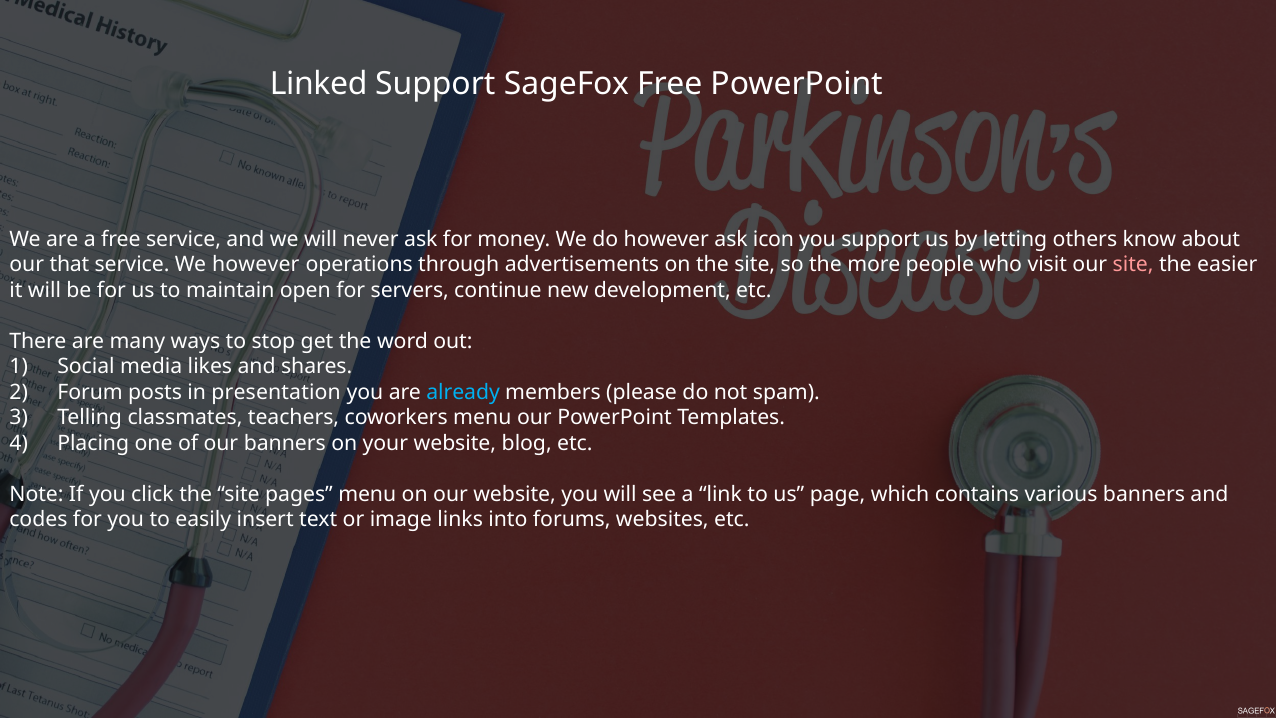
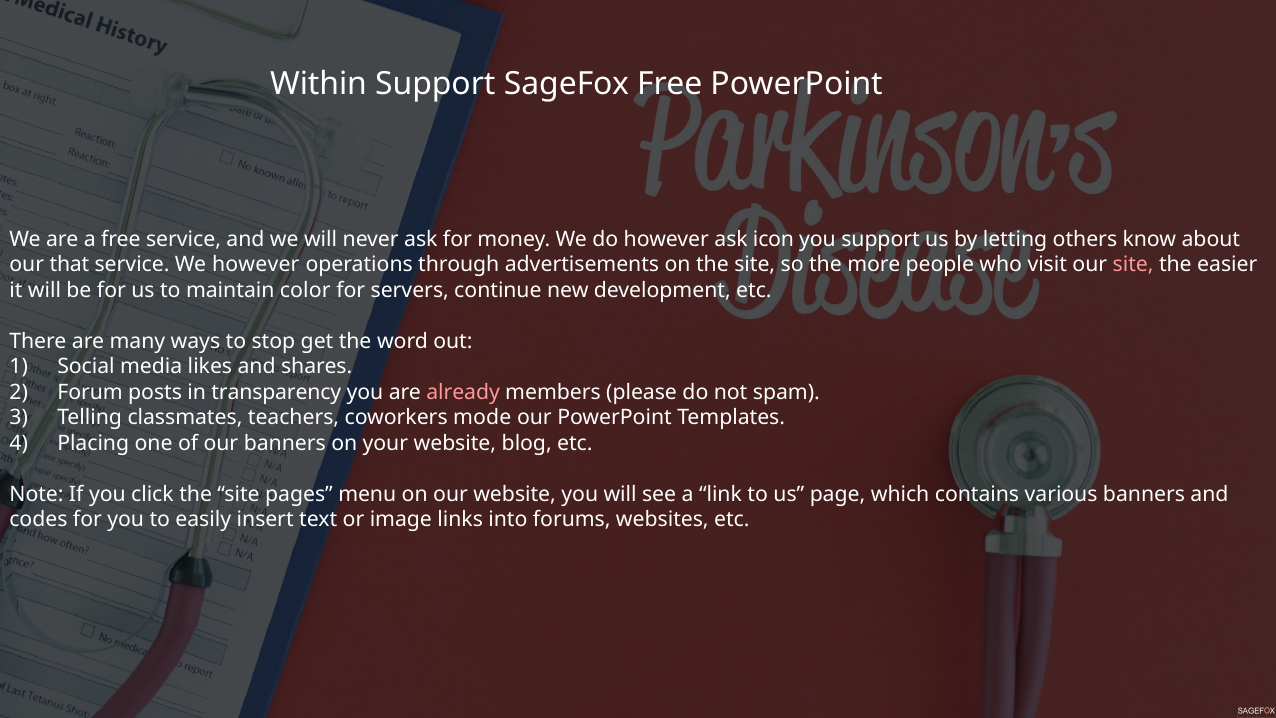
Linked: Linked -> Within (319, 84)
open: open -> color (305, 290)
presentation: presentation -> transparency (276, 392)
already colour: light blue -> pink (463, 392)
coworkers menu: menu -> mode (482, 418)
